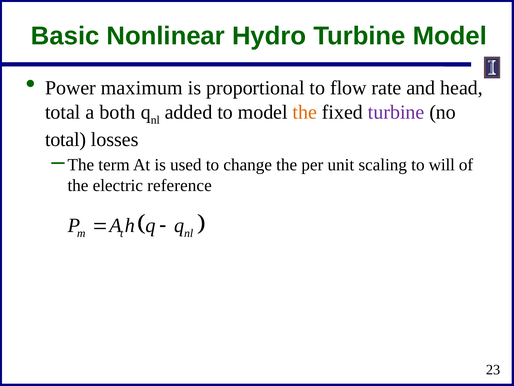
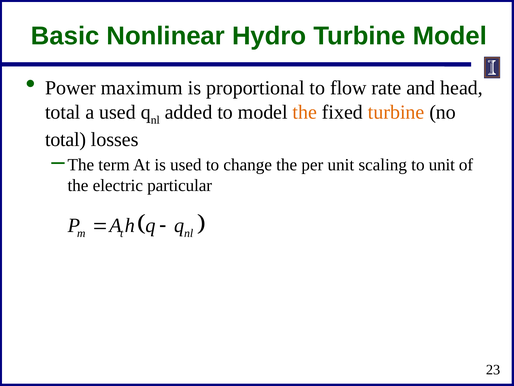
a both: both -> used (118, 112)
turbine colour: purple -> orange (396, 112)
to will: will -> unit (442, 165)
reference: reference -> particular (180, 185)
